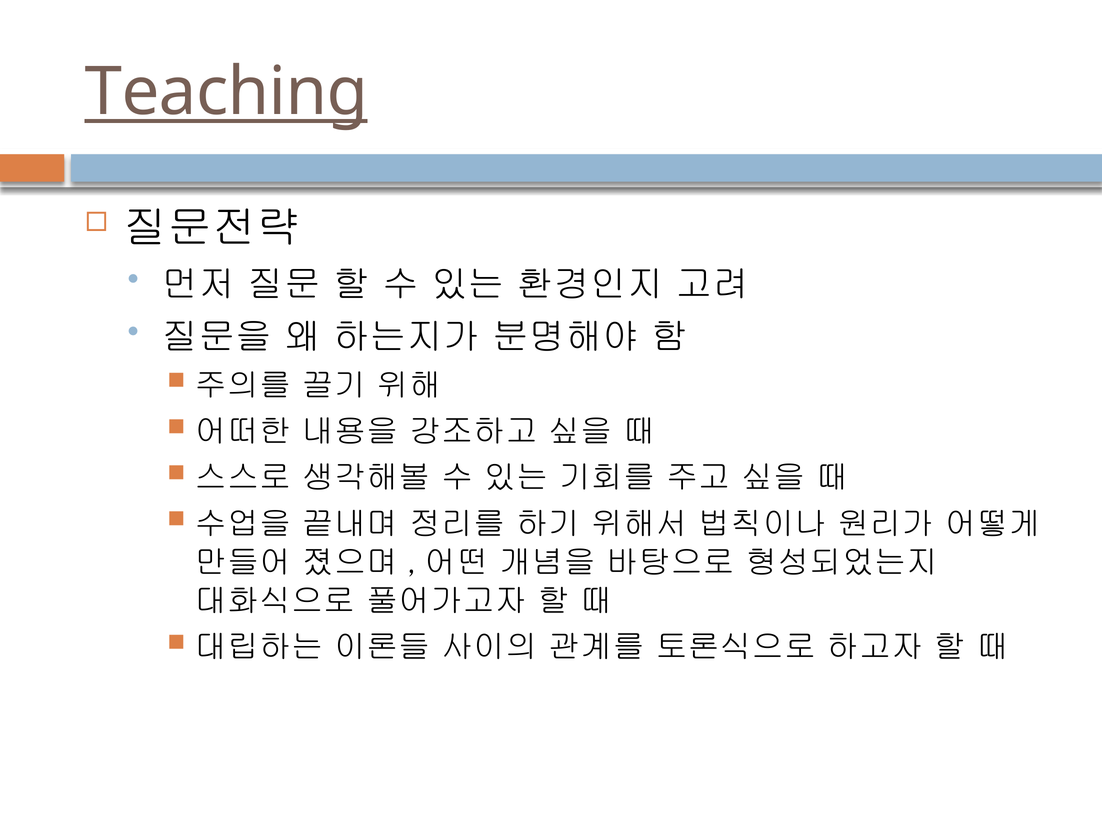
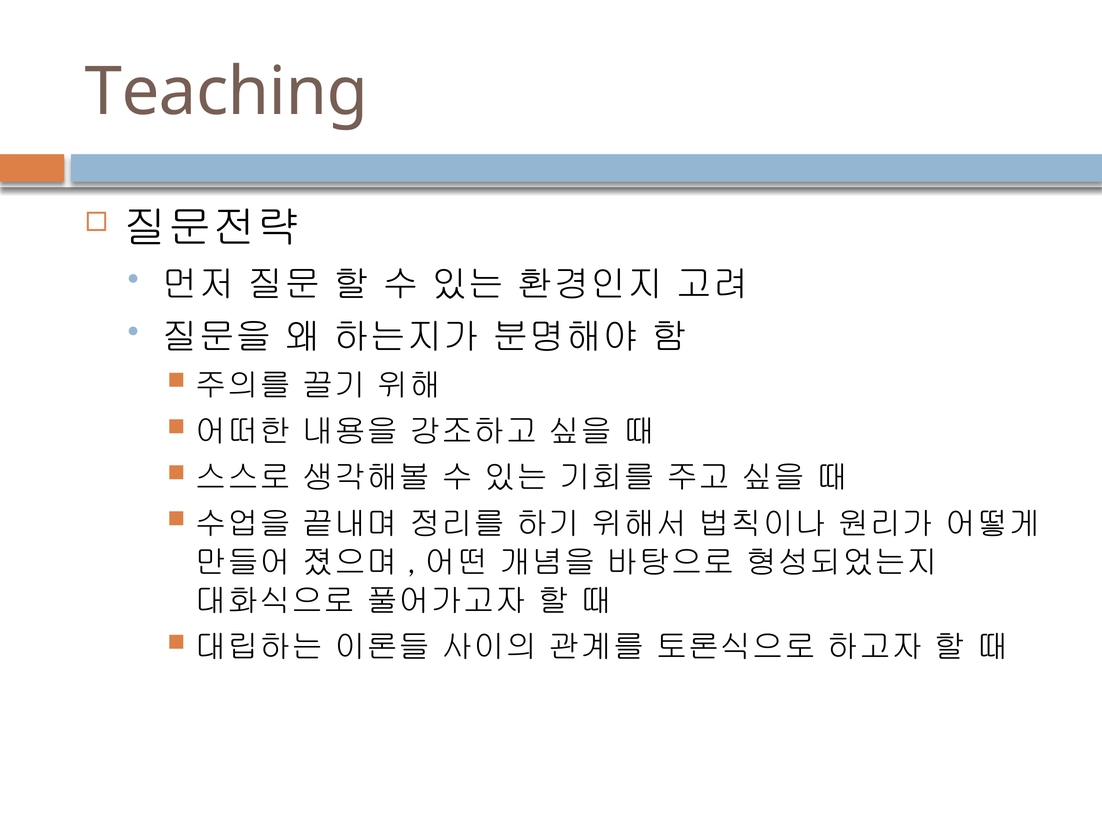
Teaching underline: present -> none (226, 92)
